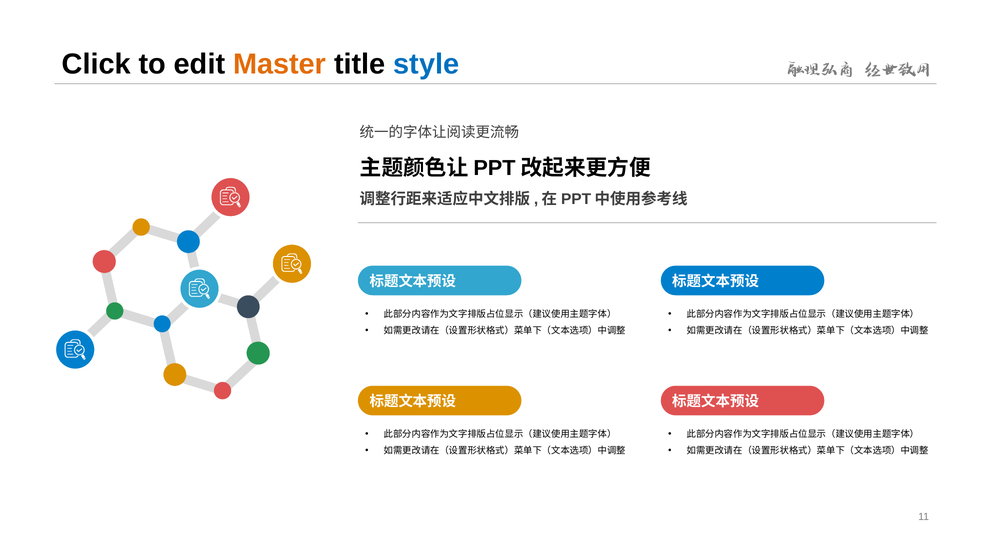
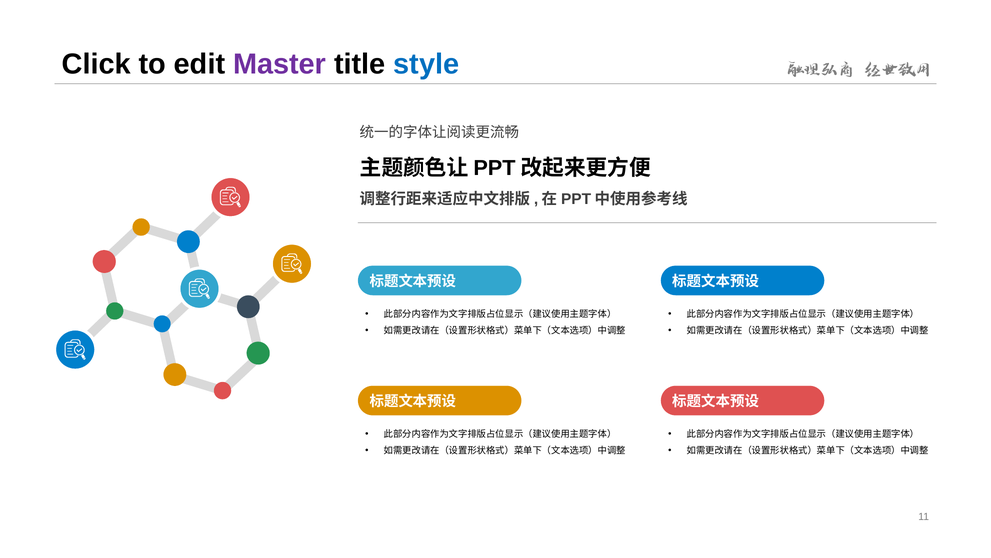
Master colour: orange -> purple (280, 64)
